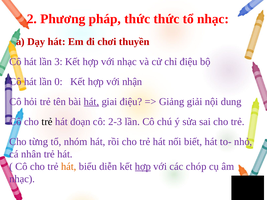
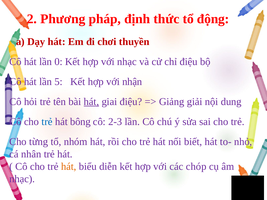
pháp thức: thức -> định (137, 19)
tổ nhạc: nhạc -> động (213, 19)
3: 3 -> 0 (58, 62)
0: 0 -> 5 (58, 82)
trẻ colour: black -> blue (47, 122)
đoạn: đoạn -> bông (80, 122)
hợp underline: present -> none (143, 167)
